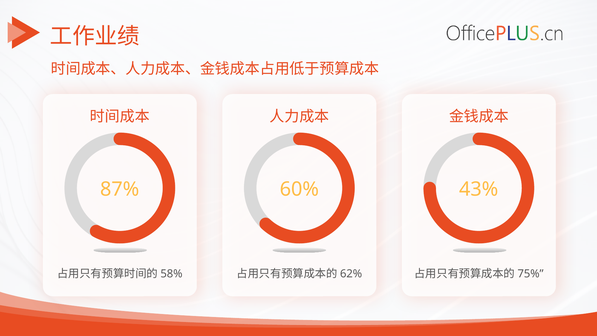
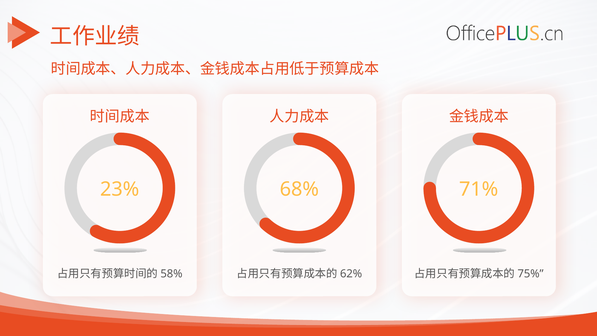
87%: 87% -> 23% (120, 189)
60%: 60% -> 68% (299, 189)
43%: 43% -> 71% (479, 189)
